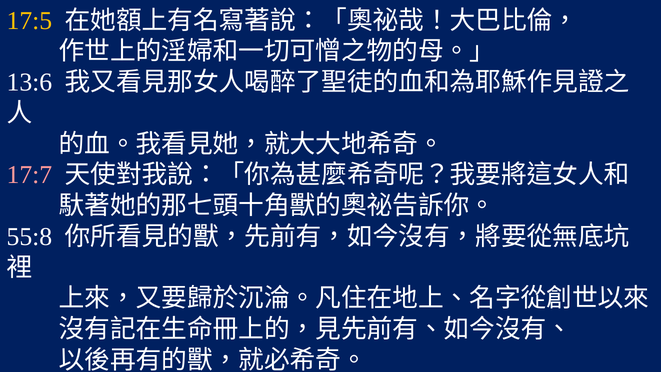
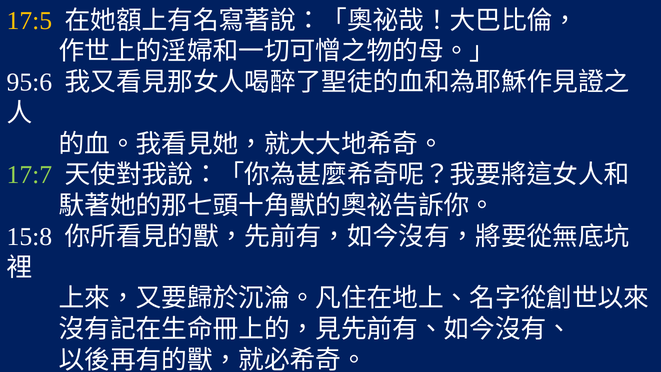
13:6: 13:6 -> 95:6 (29, 82)
17:7 colour: pink -> light green (29, 175)
55:8: 55:8 -> 15:8 (29, 237)
